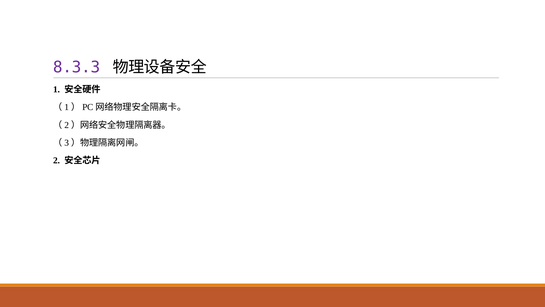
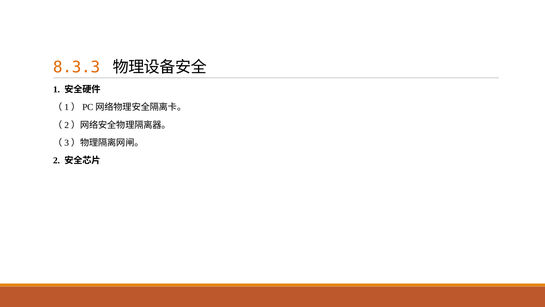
8.3.3 colour: purple -> orange (77, 67)
